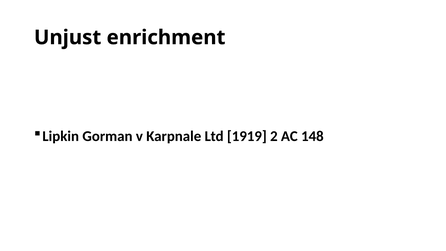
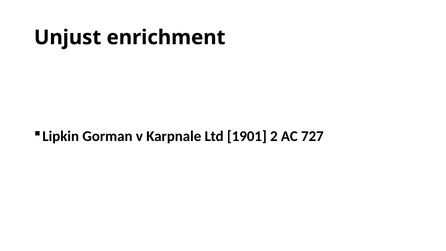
1919: 1919 -> 1901 (247, 136)
148: 148 -> 727 (312, 136)
